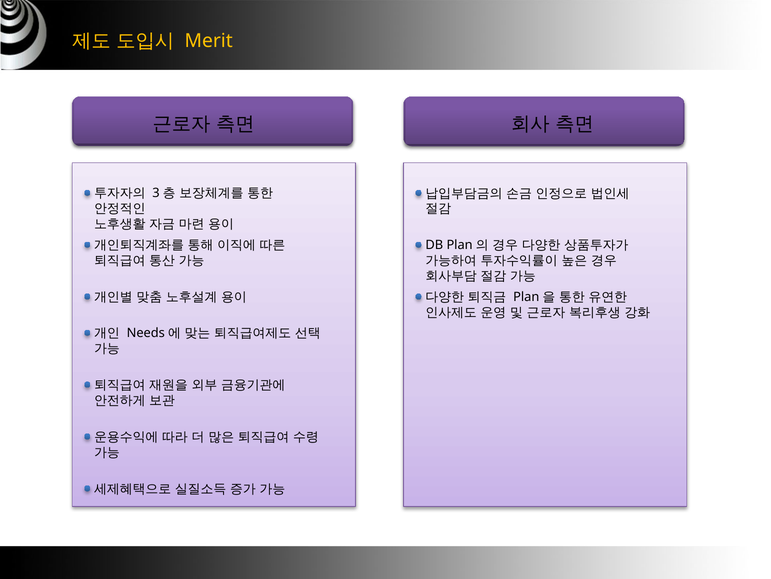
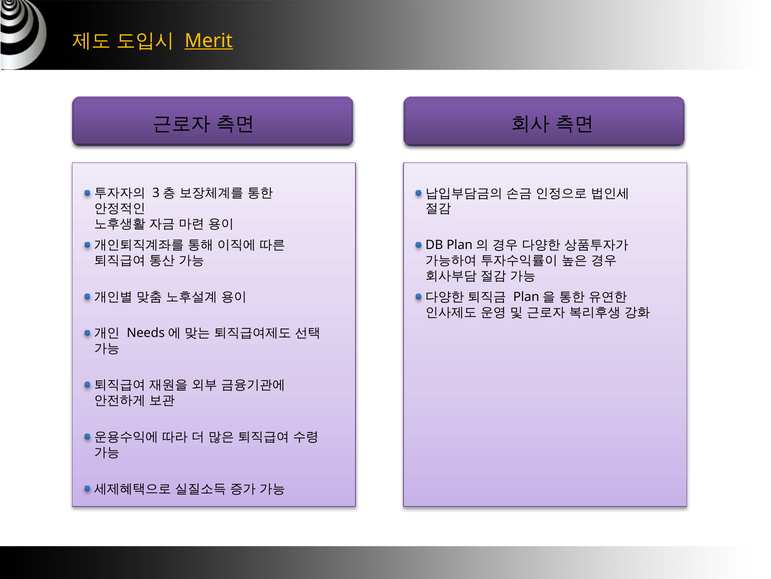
Merit underline: none -> present (209, 41)
